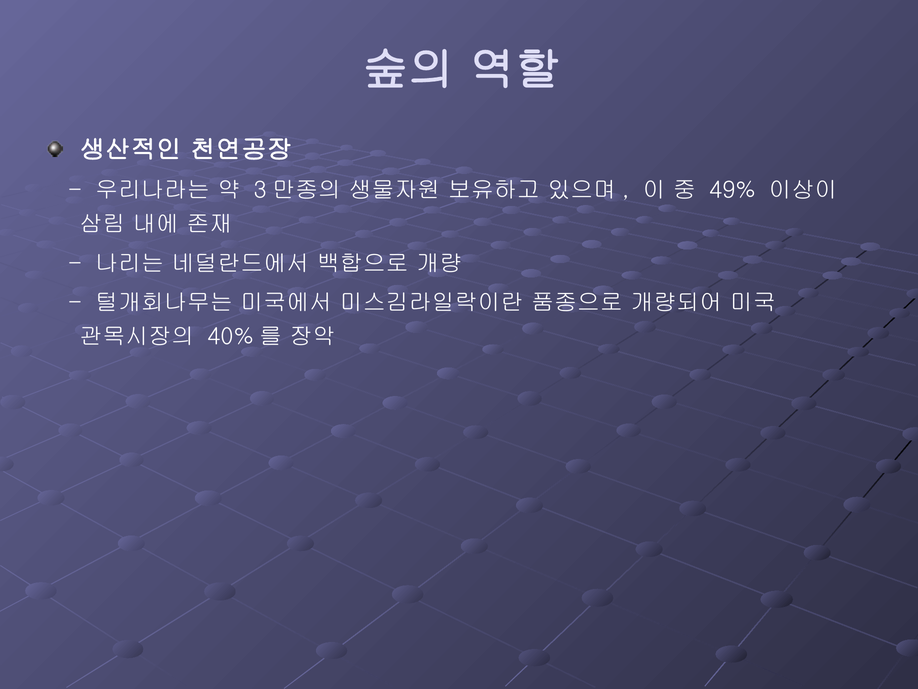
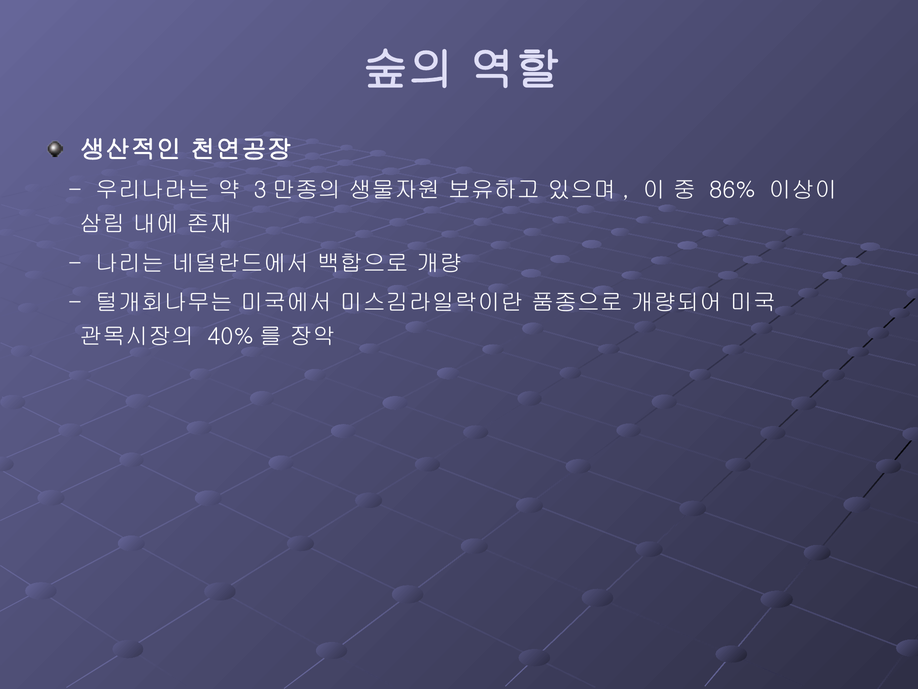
49%: 49% -> 86% (732, 190)
